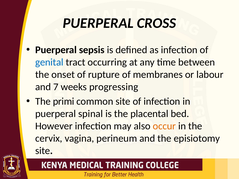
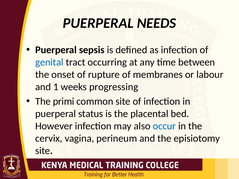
CROSS: CROSS -> NEEDS (156, 23)
7: 7 -> 1 (56, 87)
spinal: spinal -> status (91, 114)
occur colour: orange -> blue (164, 126)
